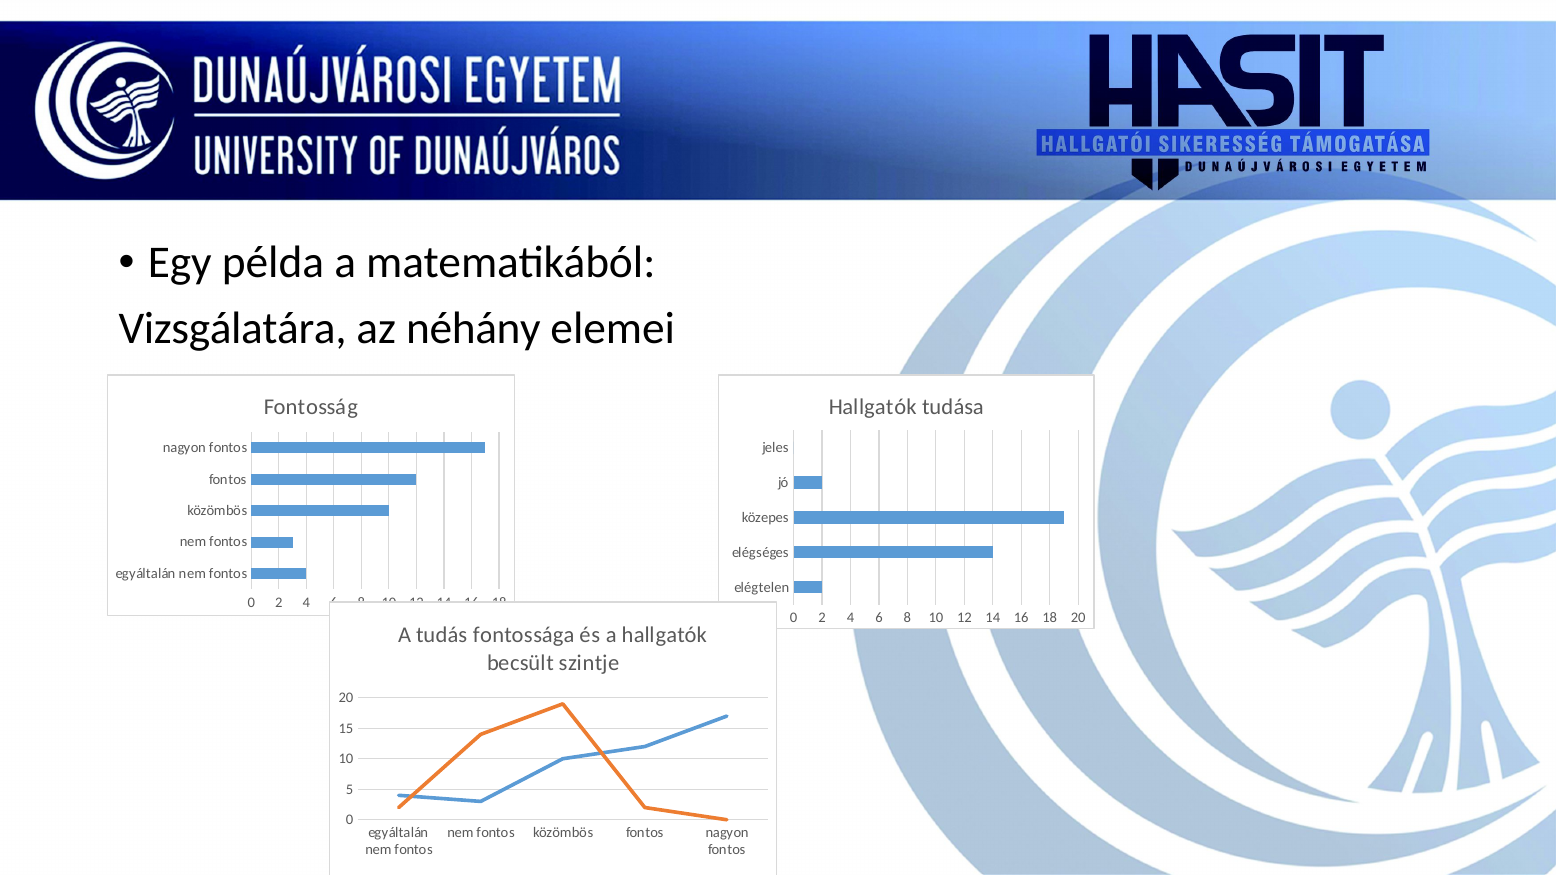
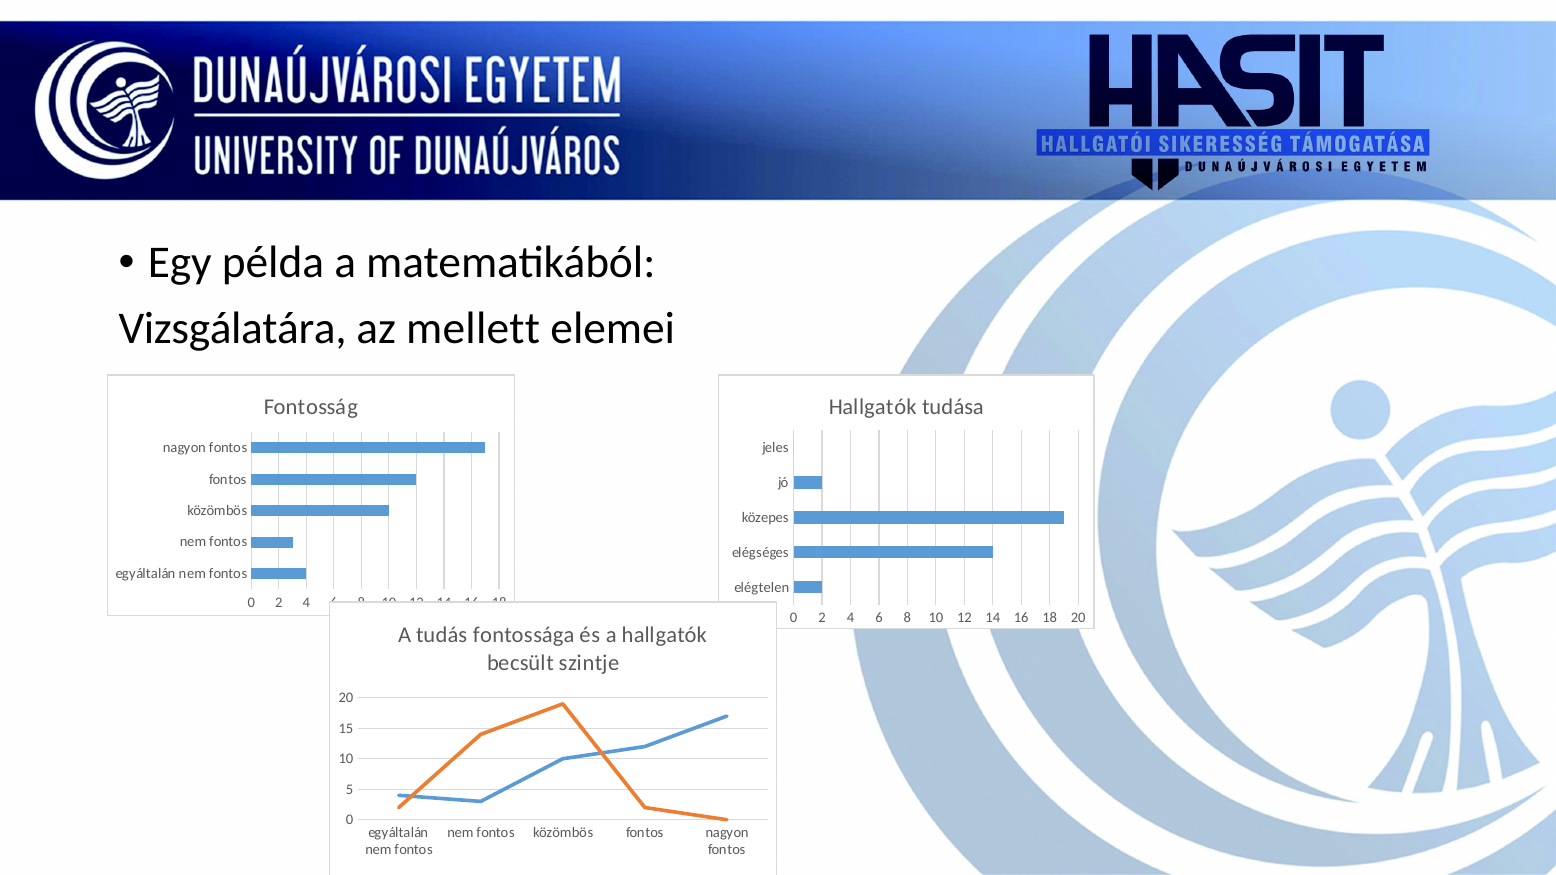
néhány: néhány -> mellett (473, 328)
